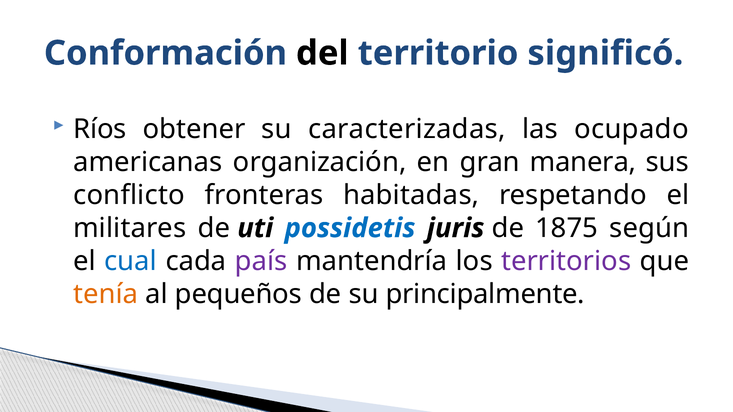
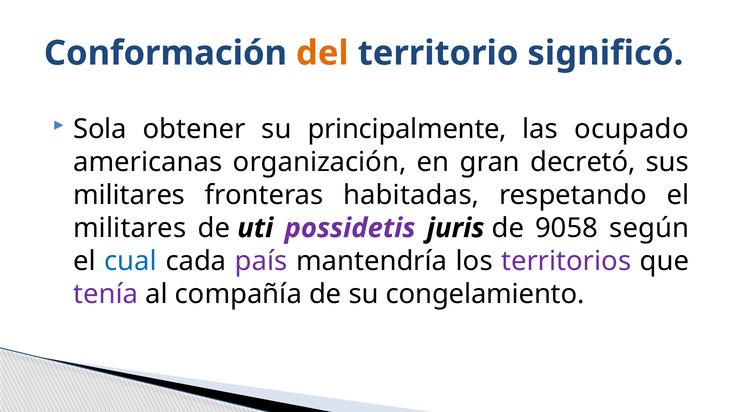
del colour: black -> orange (322, 53)
Ríos: Ríos -> Sola (100, 129)
caracterizadas: caracterizadas -> principalmente (407, 129)
manera: manera -> decretó (583, 162)
conflicto: conflicto -> militares (129, 195)
possidetis colour: blue -> purple (350, 228)
1875: 1875 -> 9058 (567, 228)
tenía colour: orange -> purple (106, 294)
pequeños: pequeños -> compañía (238, 294)
principalmente: principalmente -> congelamiento (485, 294)
